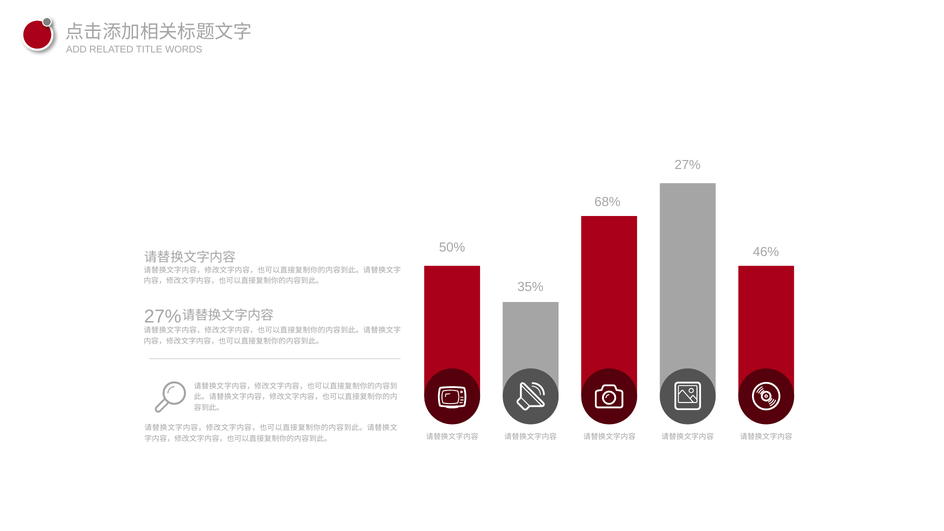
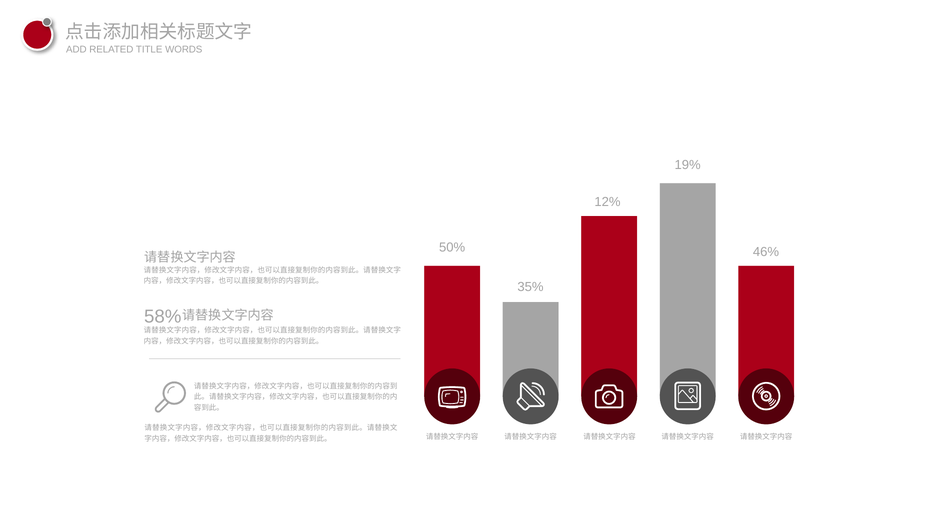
27%: 27% -> 19% (688, 165)
68%: 68% -> 12% (607, 202)
27%: 27% -> 58% (163, 317)
